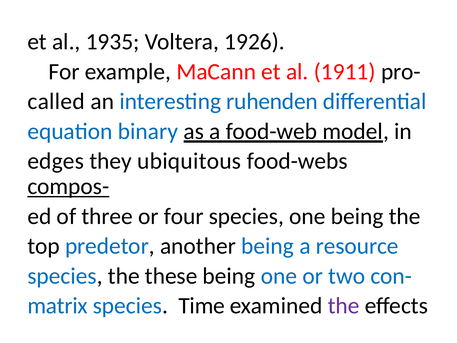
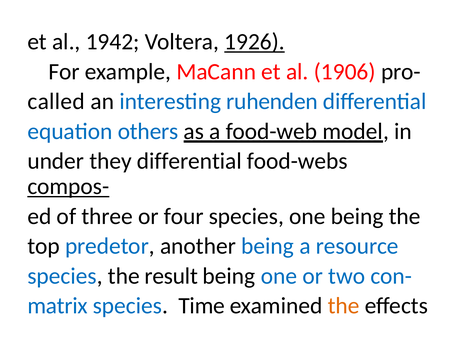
1935: 1935 -> 1942 (113, 42)
1926 underline: none -> present (255, 42)
1911: 1911 -> 1906 (345, 72)
binary: binary -> others (148, 131)
edges: edges -> under (56, 161)
they ubiquitous: ubiquitous -> differential (189, 161)
these: these -> result (171, 276)
the colour: purple -> orange (344, 306)
